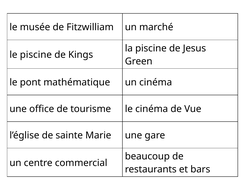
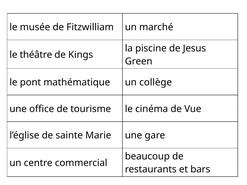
le piscine: piscine -> théâtre (36, 55)
un cinéma: cinéma -> collège (156, 82)
